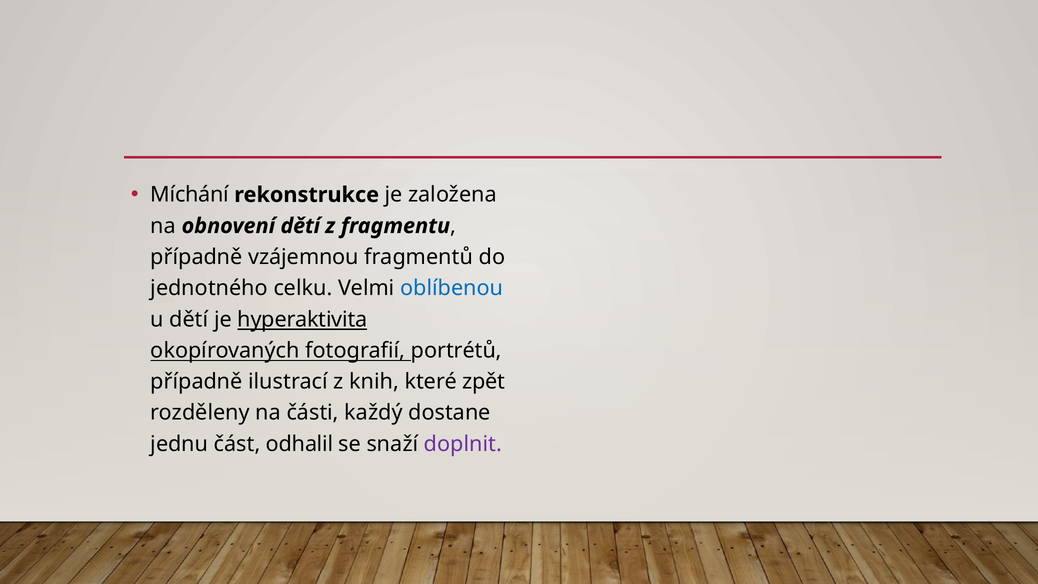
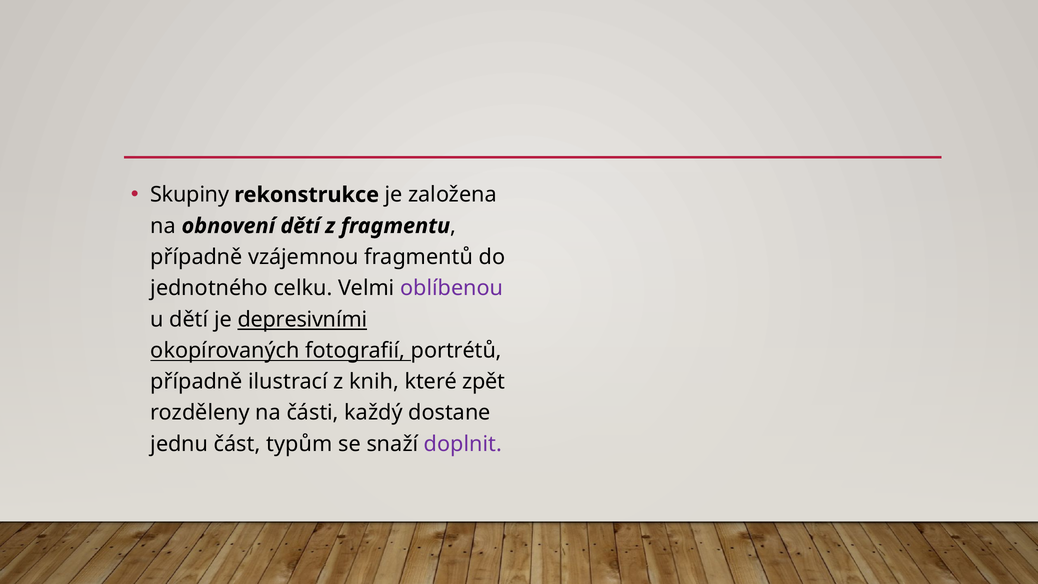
Míchání: Míchání -> Skupiny (190, 195)
oblíbenou colour: blue -> purple (452, 288)
hyperaktivita: hyperaktivita -> depresivními (302, 319)
odhalil: odhalil -> typům (299, 444)
